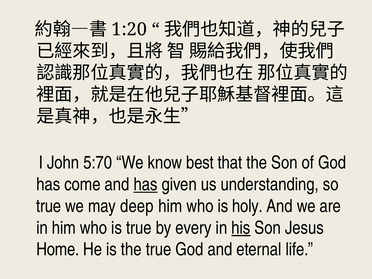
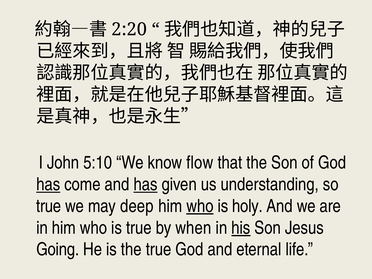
1:20: 1:20 -> 2:20 (129, 29)
5:70: 5:70 -> 5:10 (98, 163)
best: best -> flow (200, 163)
has underline: none -> present (48, 184)
who underline: none -> present (200, 206)
every: every -> when (193, 228)
Home: Home -> Going (58, 250)
